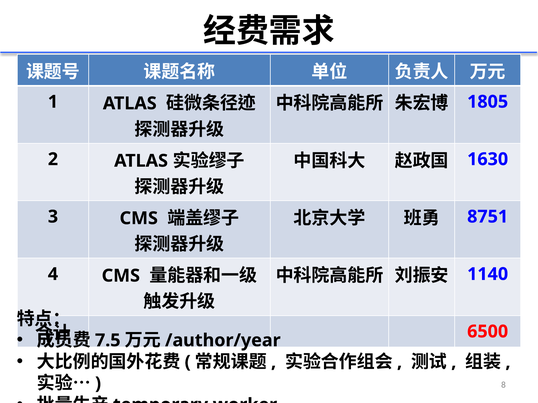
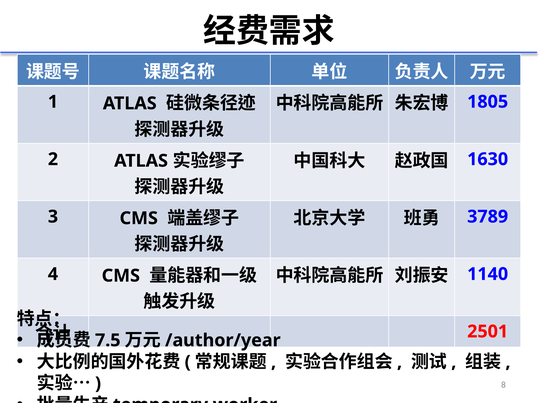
8751: 8751 -> 3789 (488, 217)
6500: 6500 -> 2501 (488, 332)
